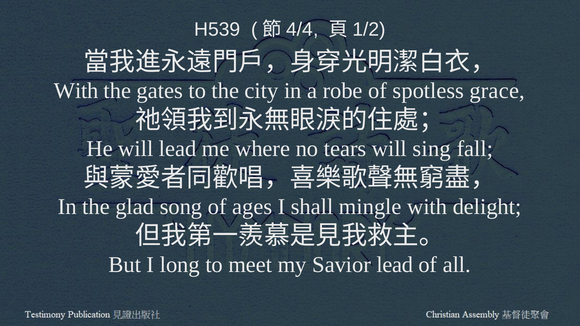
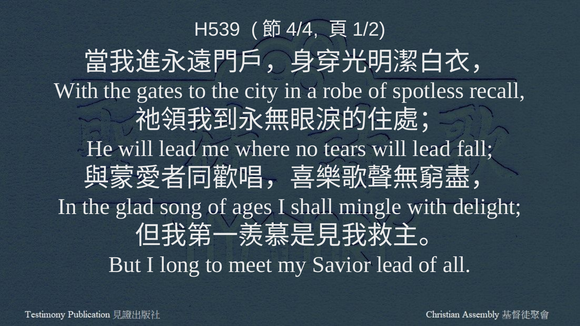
grace: grace -> recall (497, 91)
tears will sing: sing -> lead (432, 149)
